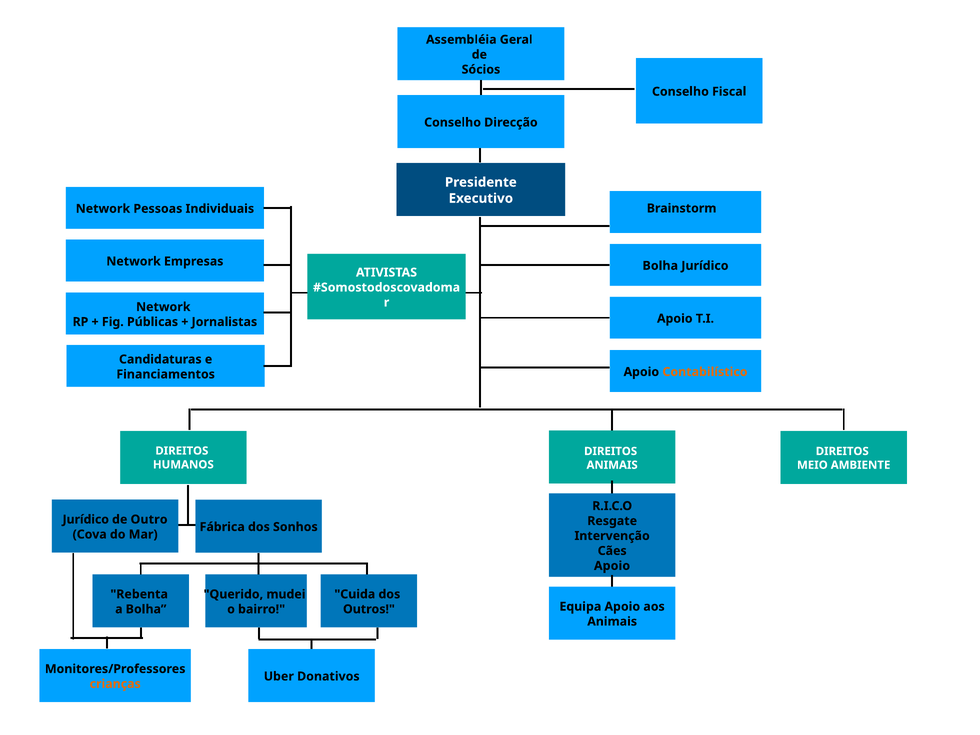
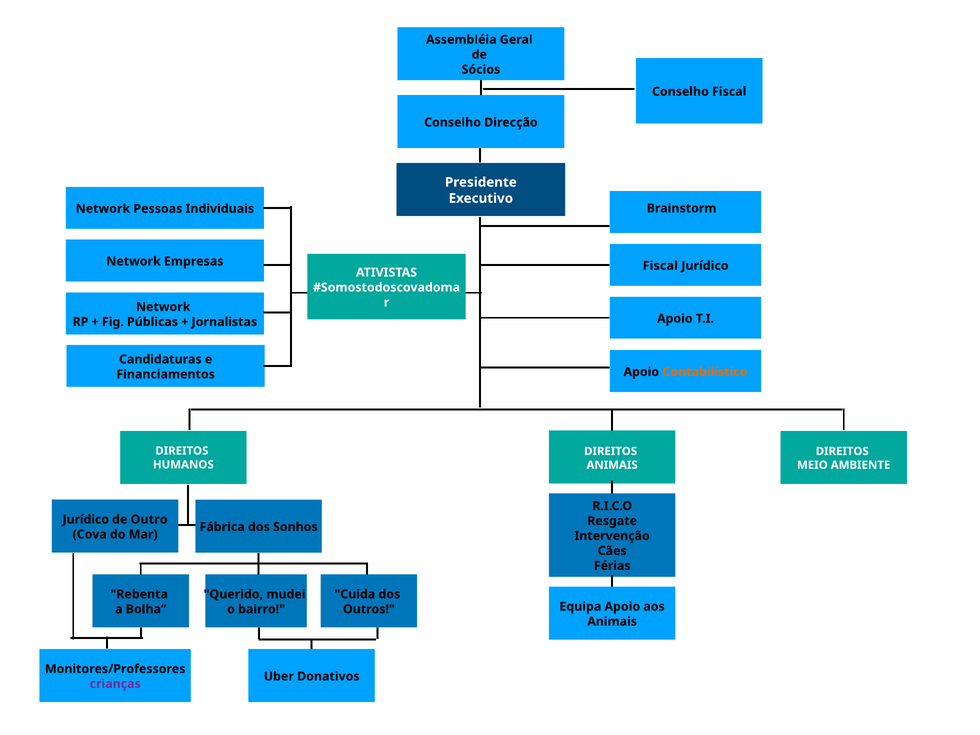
Bolha: Bolha -> Fiscal (660, 266)
Apoio: Apoio -> Férias (612, 566)
crianças colour: orange -> purple (115, 684)
